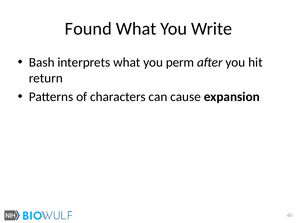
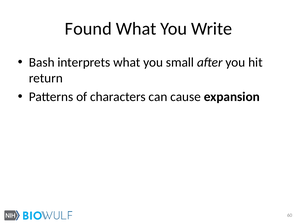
perm: perm -> small (180, 62)
